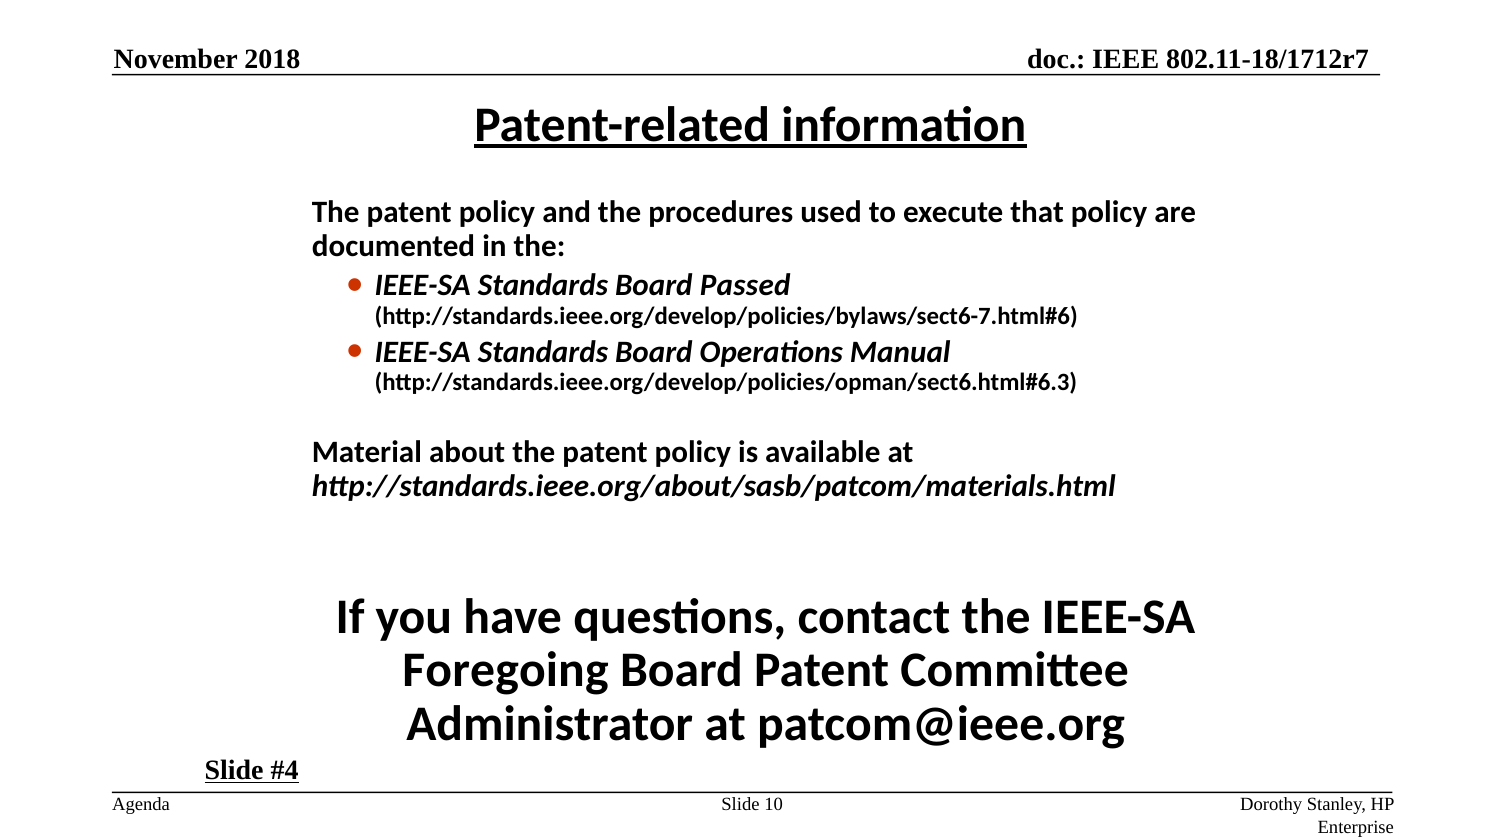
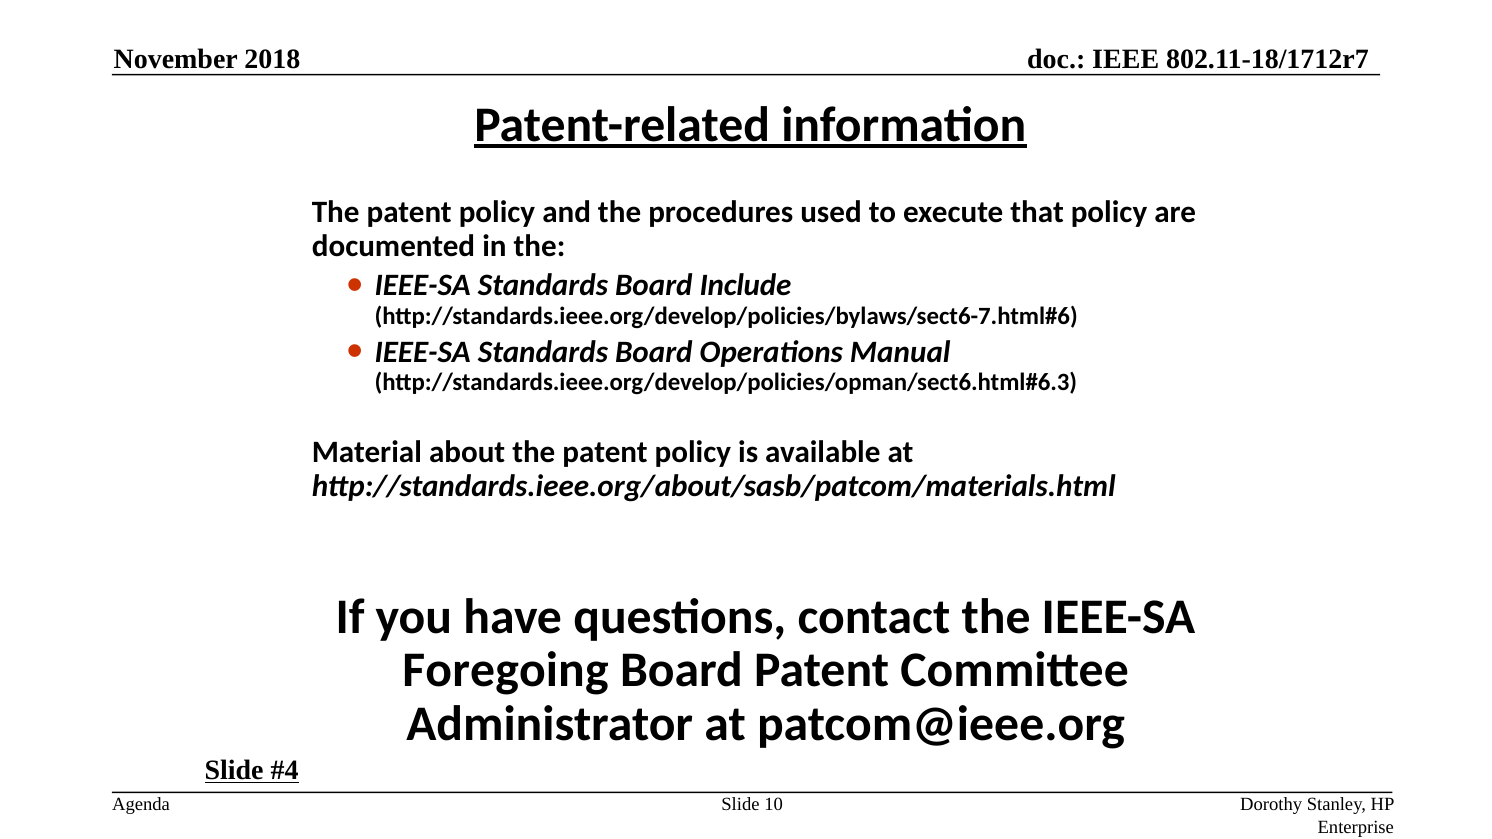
Passed: Passed -> Include (745, 286)
